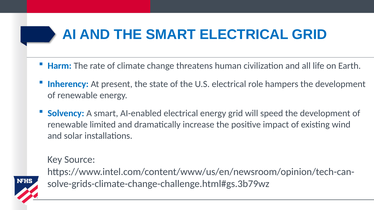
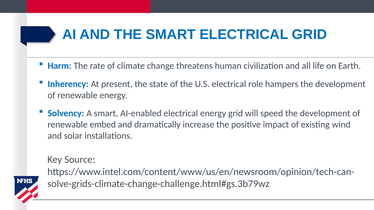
limited: limited -> embed (103, 125)
